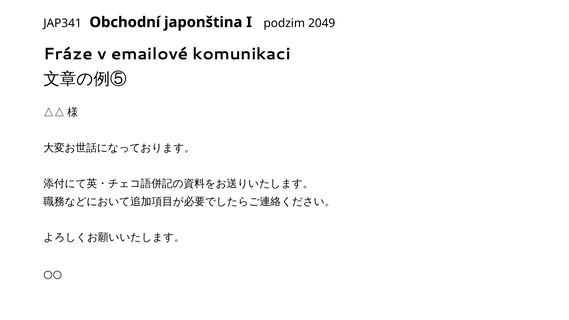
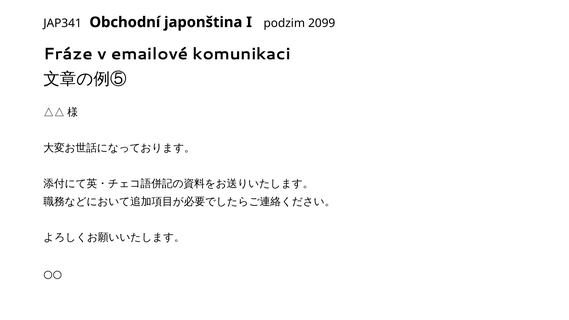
2049: 2049 -> 2099 (322, 23)
